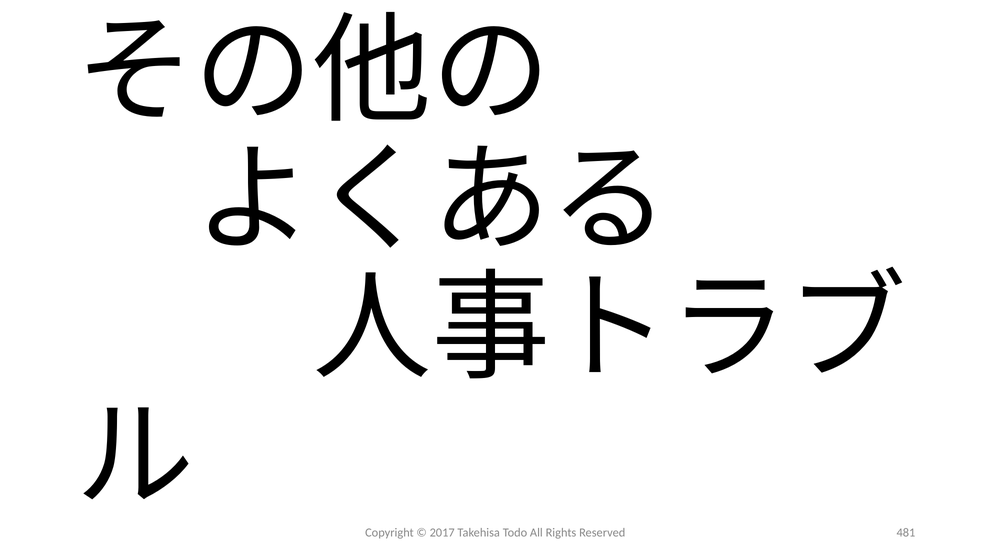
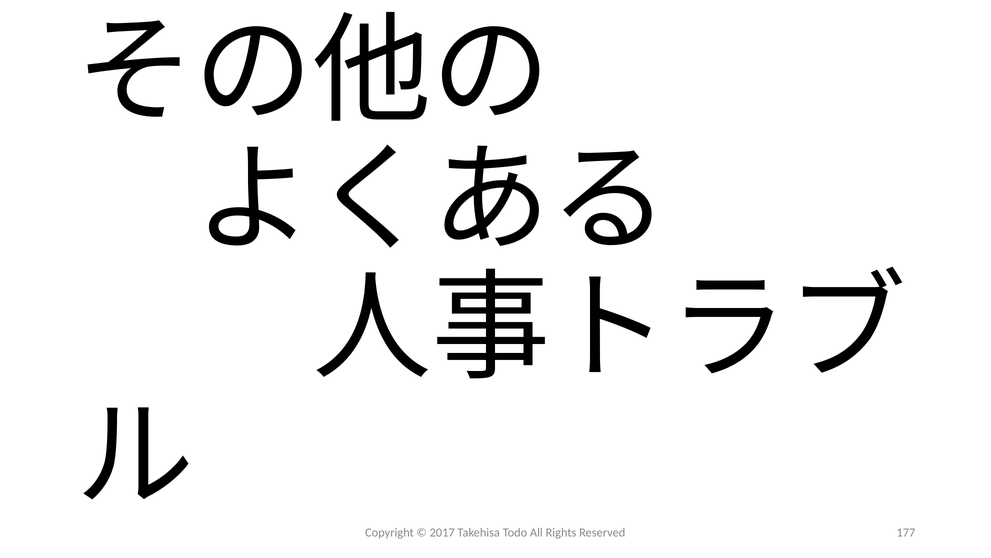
481: 481 -> 177 (906, 532)
